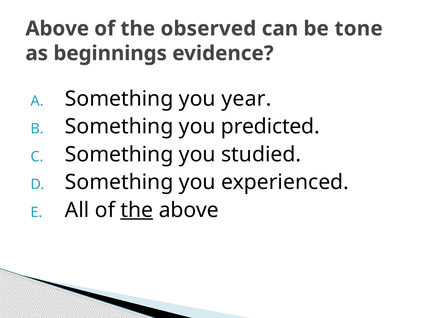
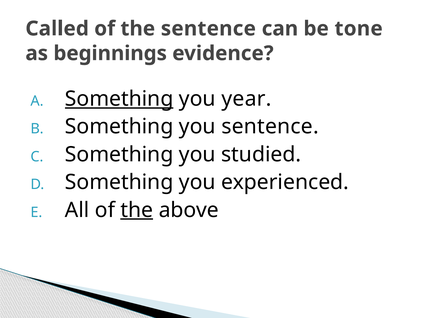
Above: Above -> Called (57, 29)
the observed: observed -> sentence (208, 29)
Something underline: none -> present (119, 99)
you predicted: predicted -> sentence (270, 127)
